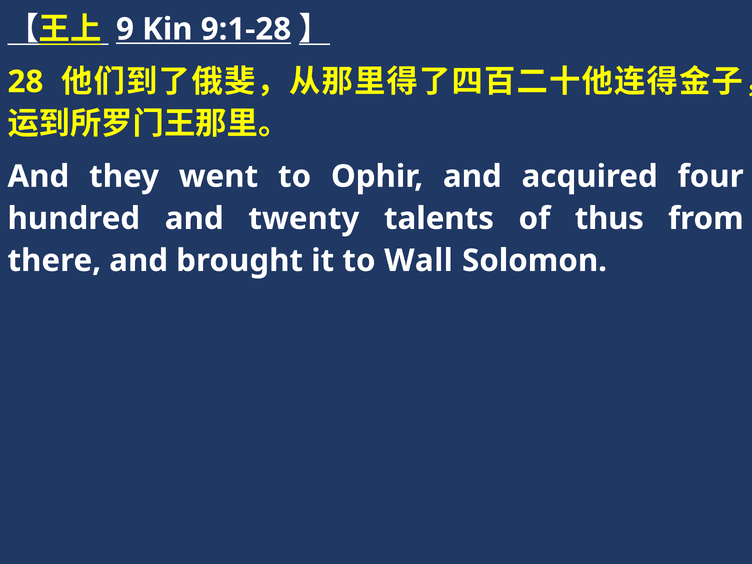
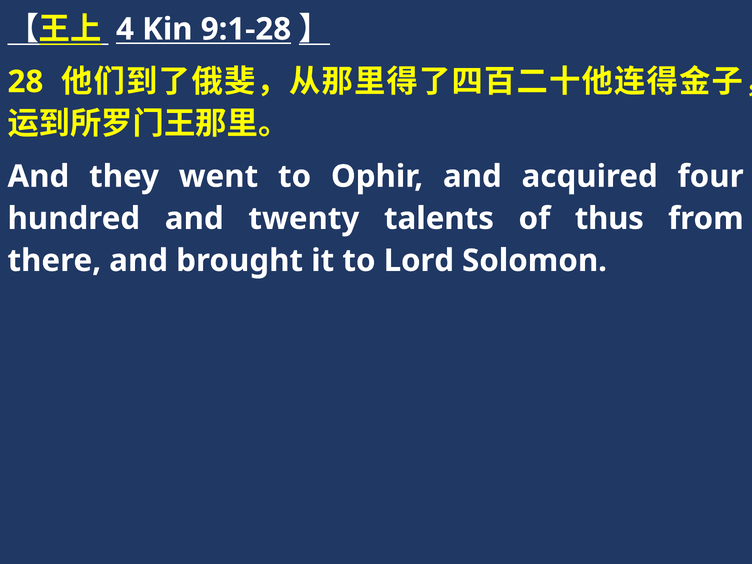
9: 9 -> 4 (125, 29)
Wall: Wall -> Lord (419, 261)
